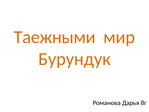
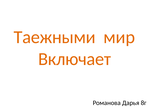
Бурундук: Бурундук -> Включает (75, 59)
